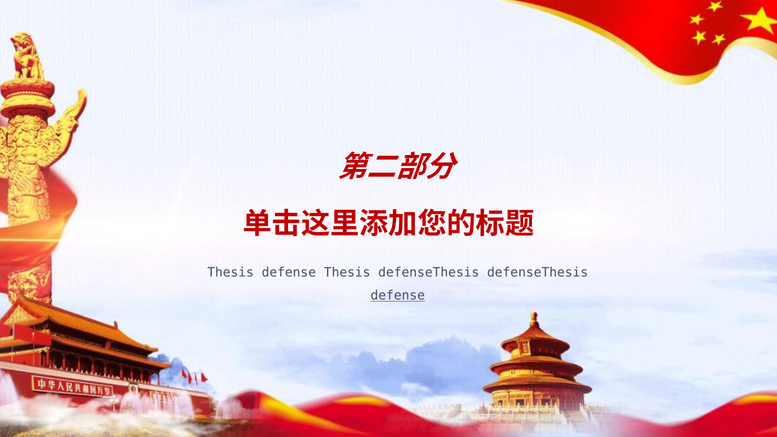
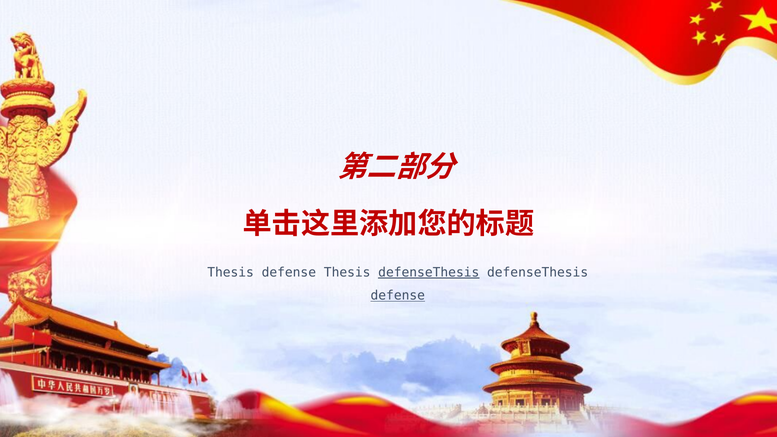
defenseThesis underline: none -> present (429, 272)
